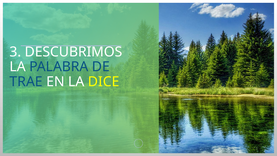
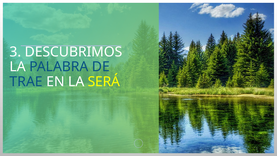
DICE: DICE -> SERÁ (104, 82)
